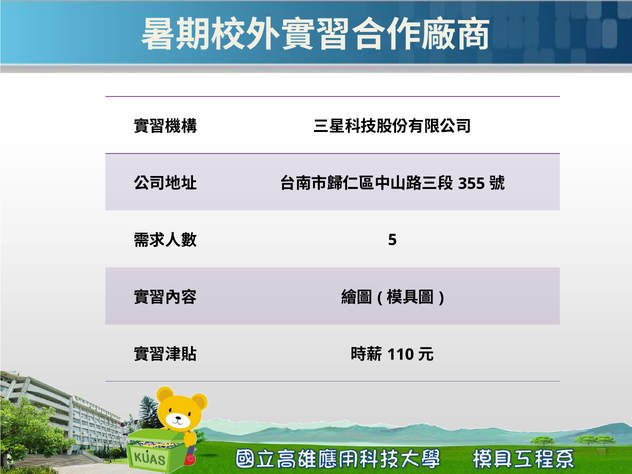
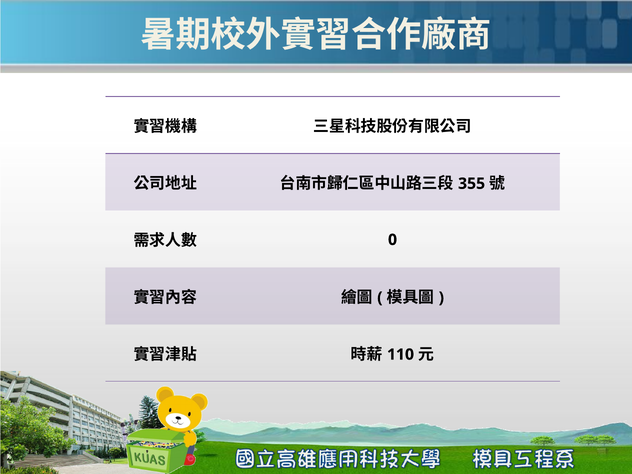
5: 5 -> 0 (393, 240)
